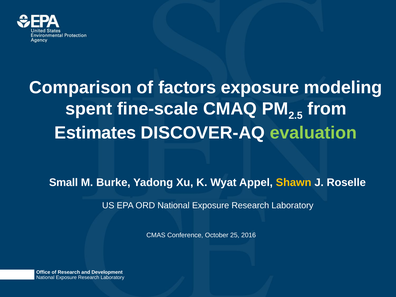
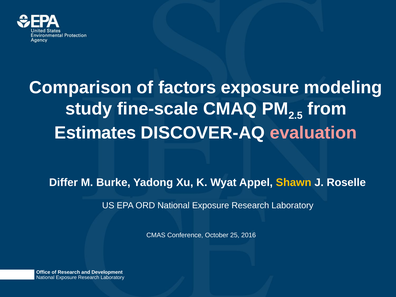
spent: spent -> study (89, 109)
evaluation colour: light green -> pink (313, 133)
Small: Small -> Differ (63, 182)
